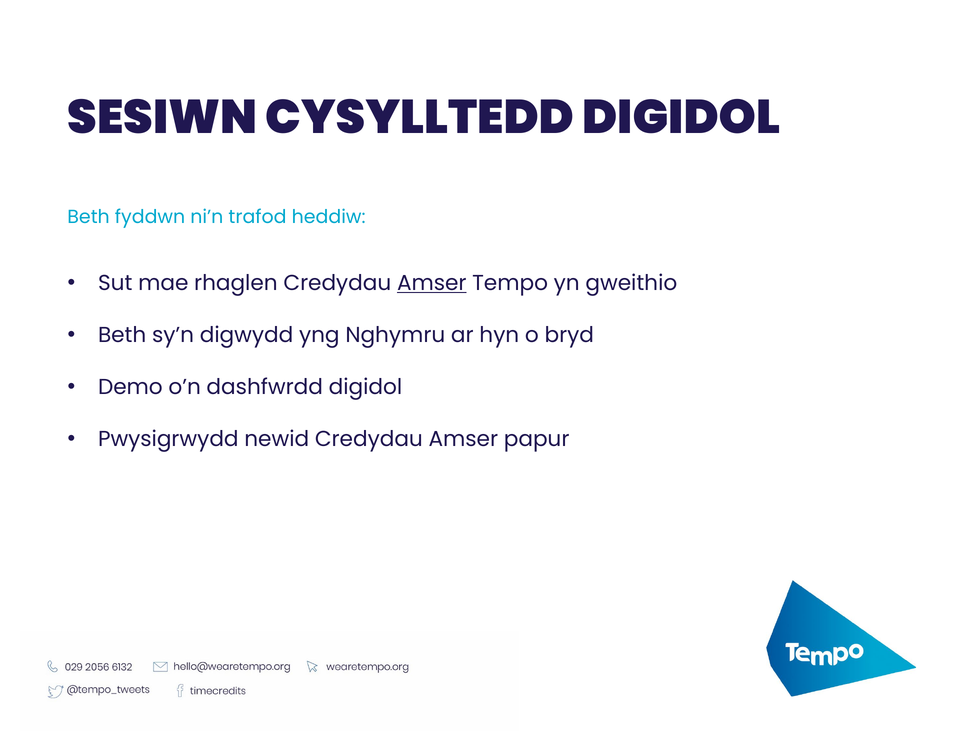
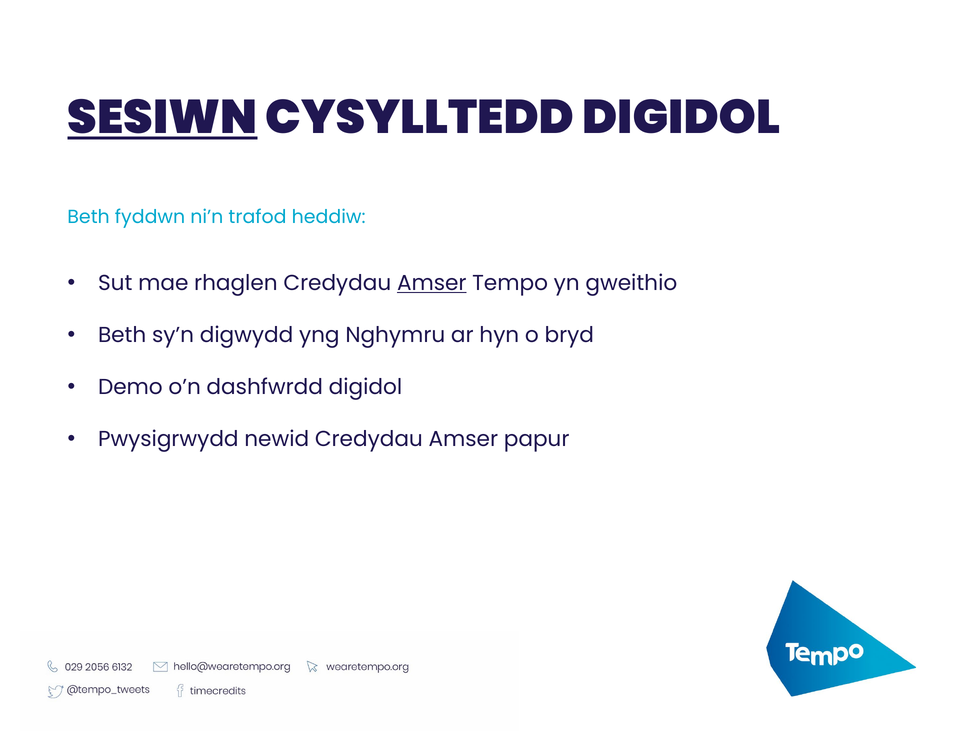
SESIWN underline: none -> present (162, 118)
